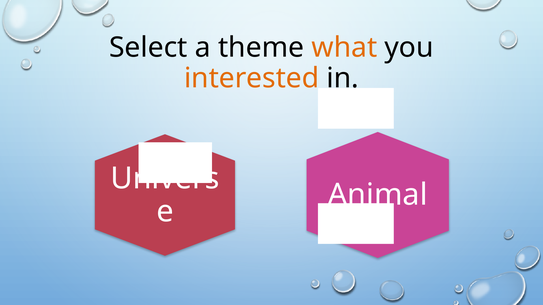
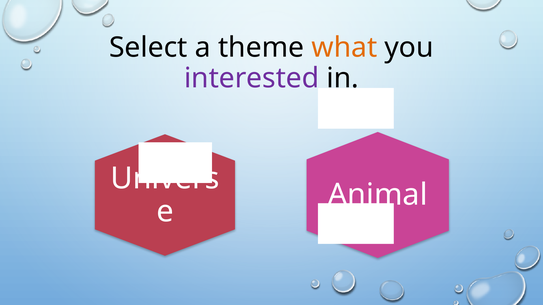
interested colour: orange -> purple (252, 78)
